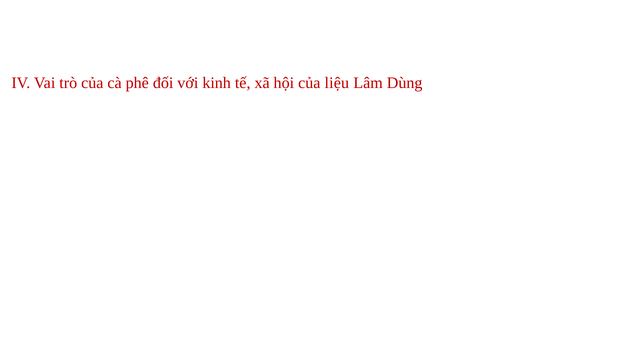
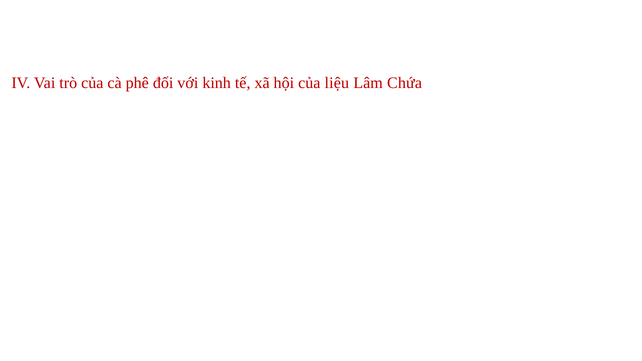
Dùng: Dùng -> Chứa (405, 83)
